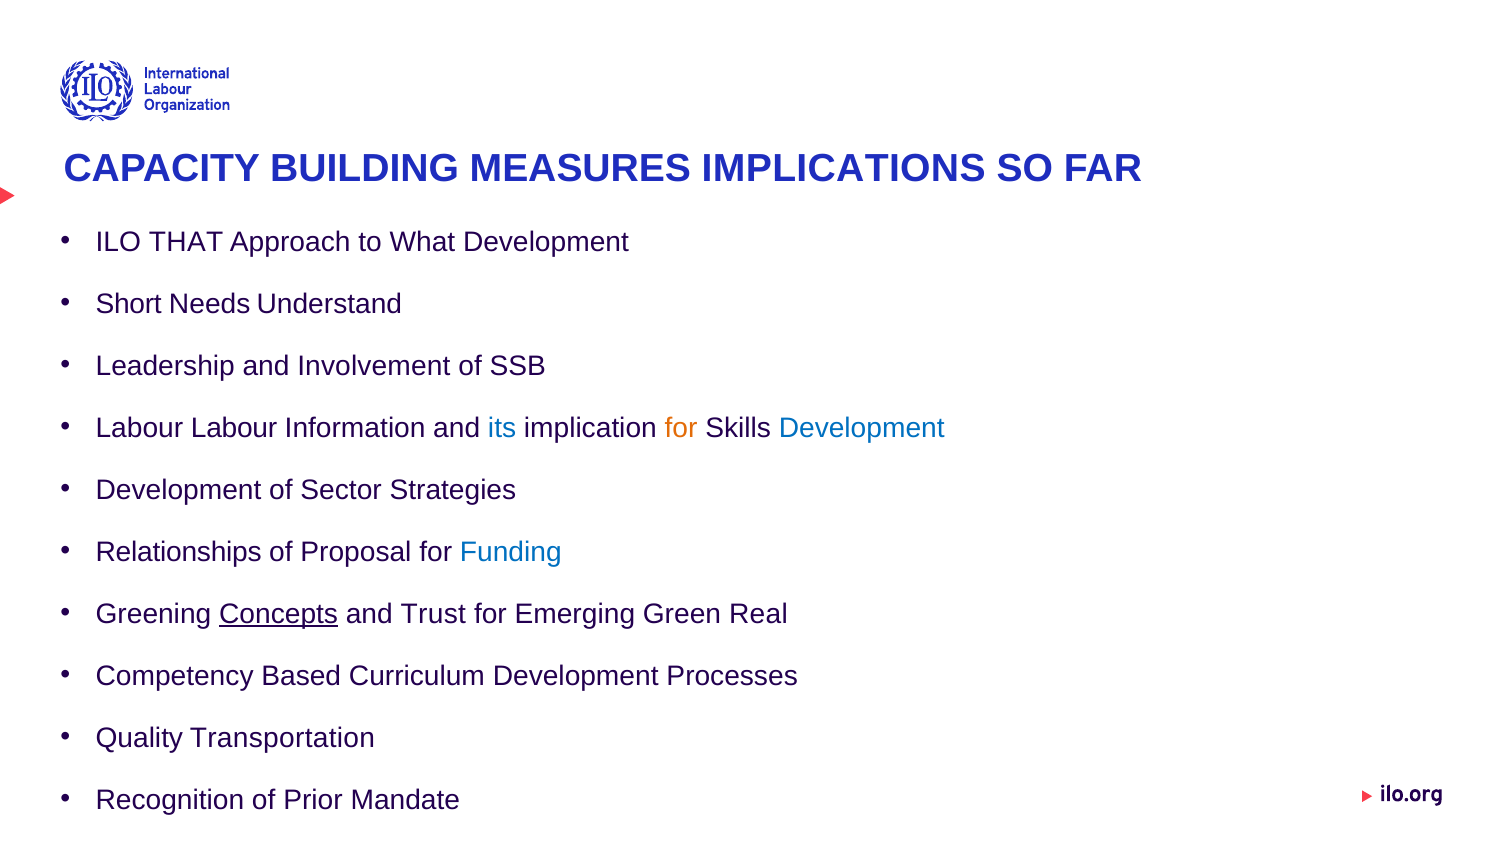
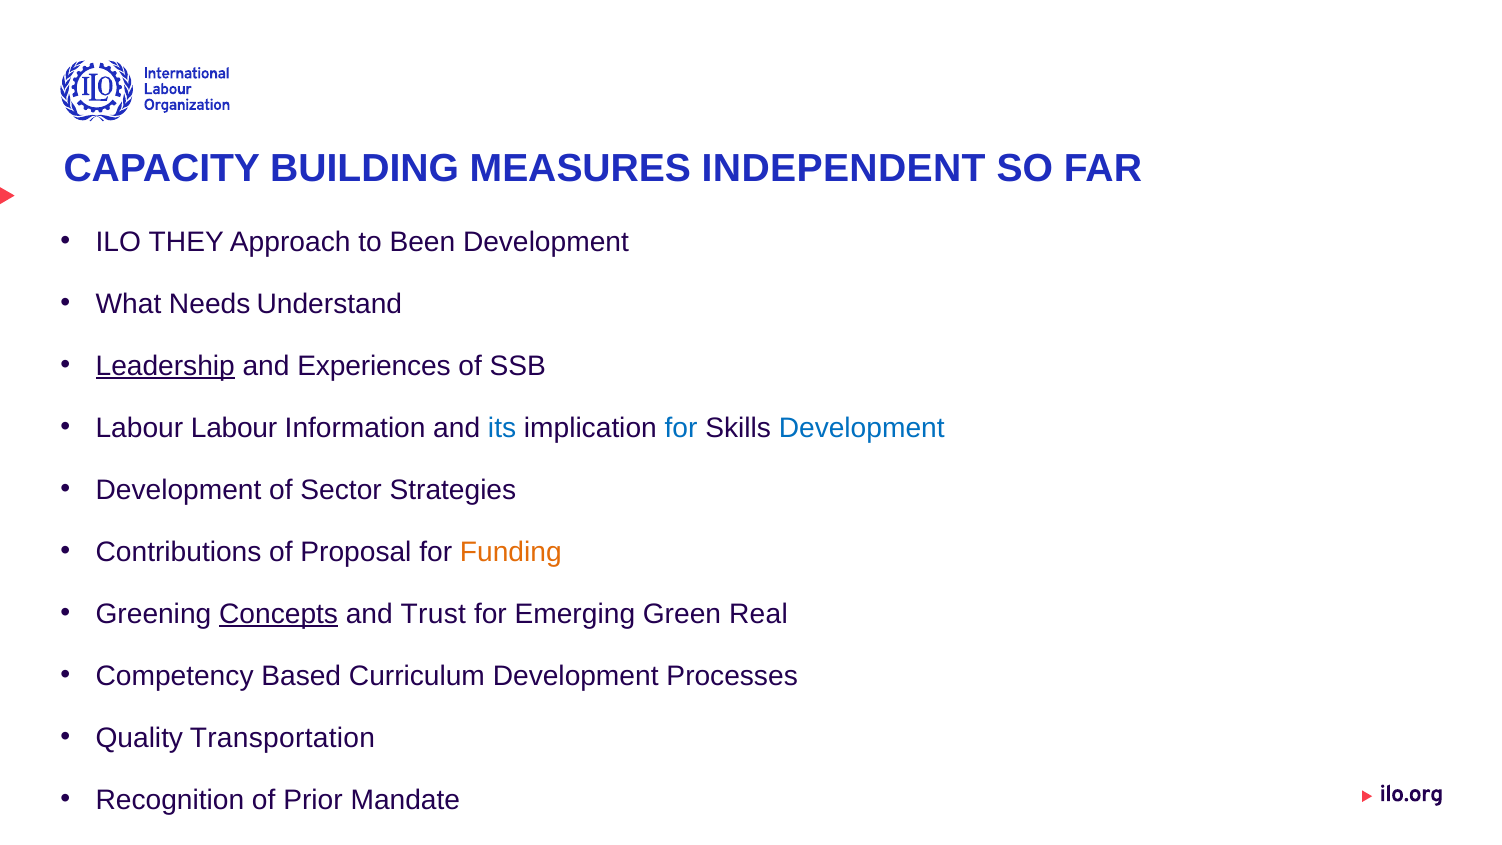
IMPLICATIONS: IMPLICATIONS -> INDEPENDENT (844, 168)
THAT: THAT -> THEY (186, 242)
What: What -> Been (422, 242)
Short: Short -> What (128, 304)
Leadership underline: none -> present (165, 366)
Involvement: Involvement -> Experiences (374, 366)
for colour: orange -> blue (681, 428)
Relationships: Relationships -> Contributions (179, 552)
Funding colour: blue -> orange (511, 552)
